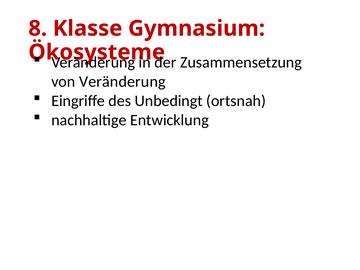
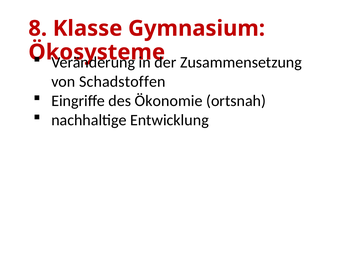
von Veränderung: Veränderung -> Schadstoffen (122, 82)
Unbedingt: Unbedingt -> Ökonomie (169, 101)
